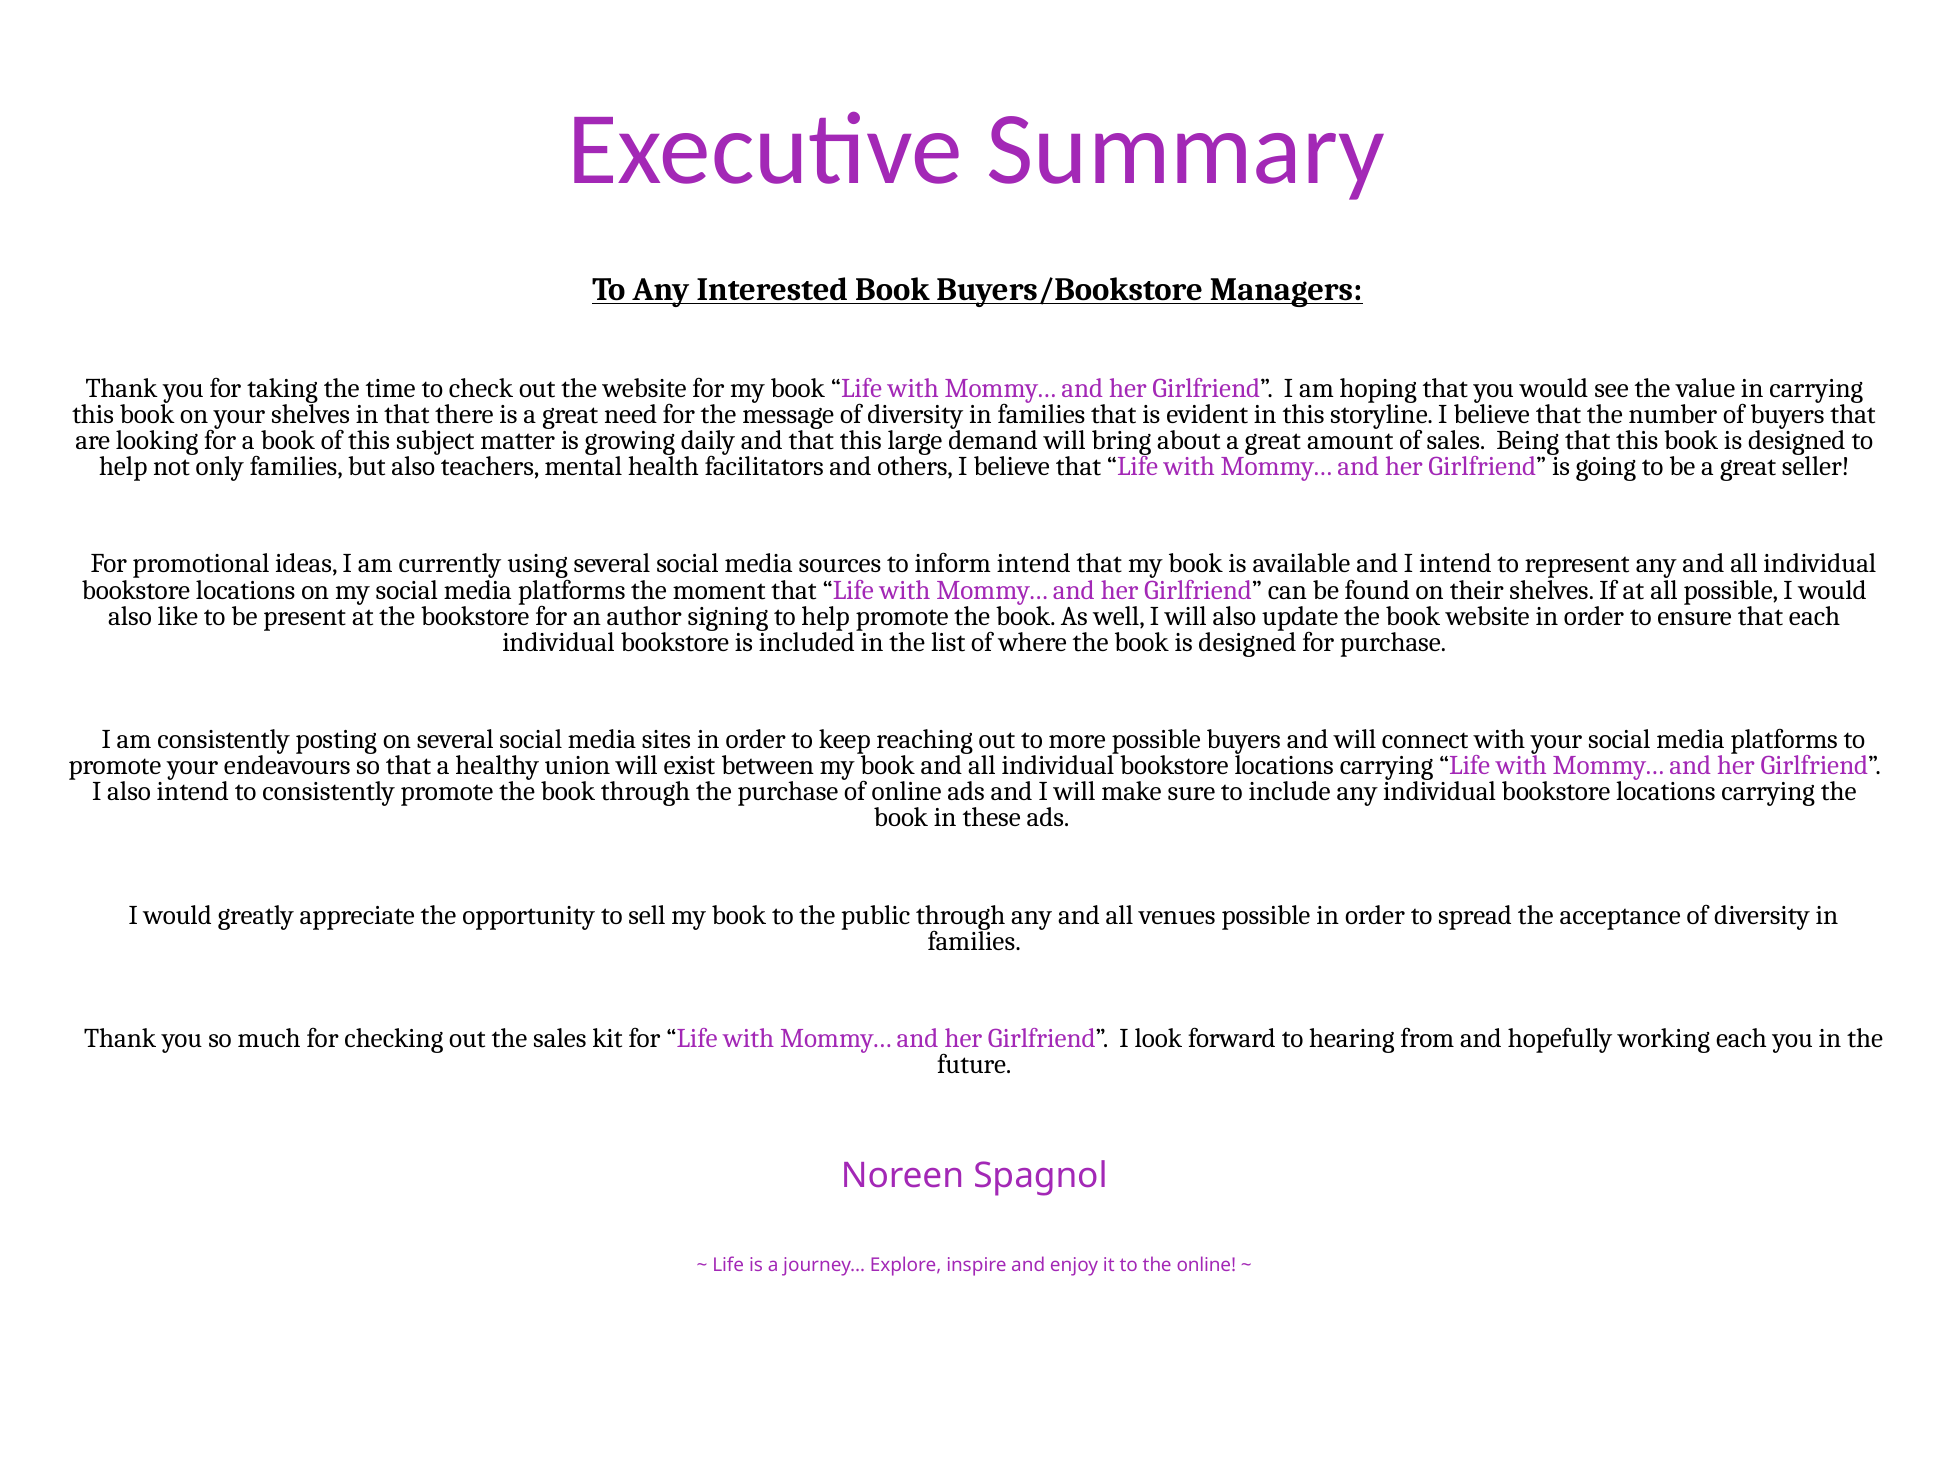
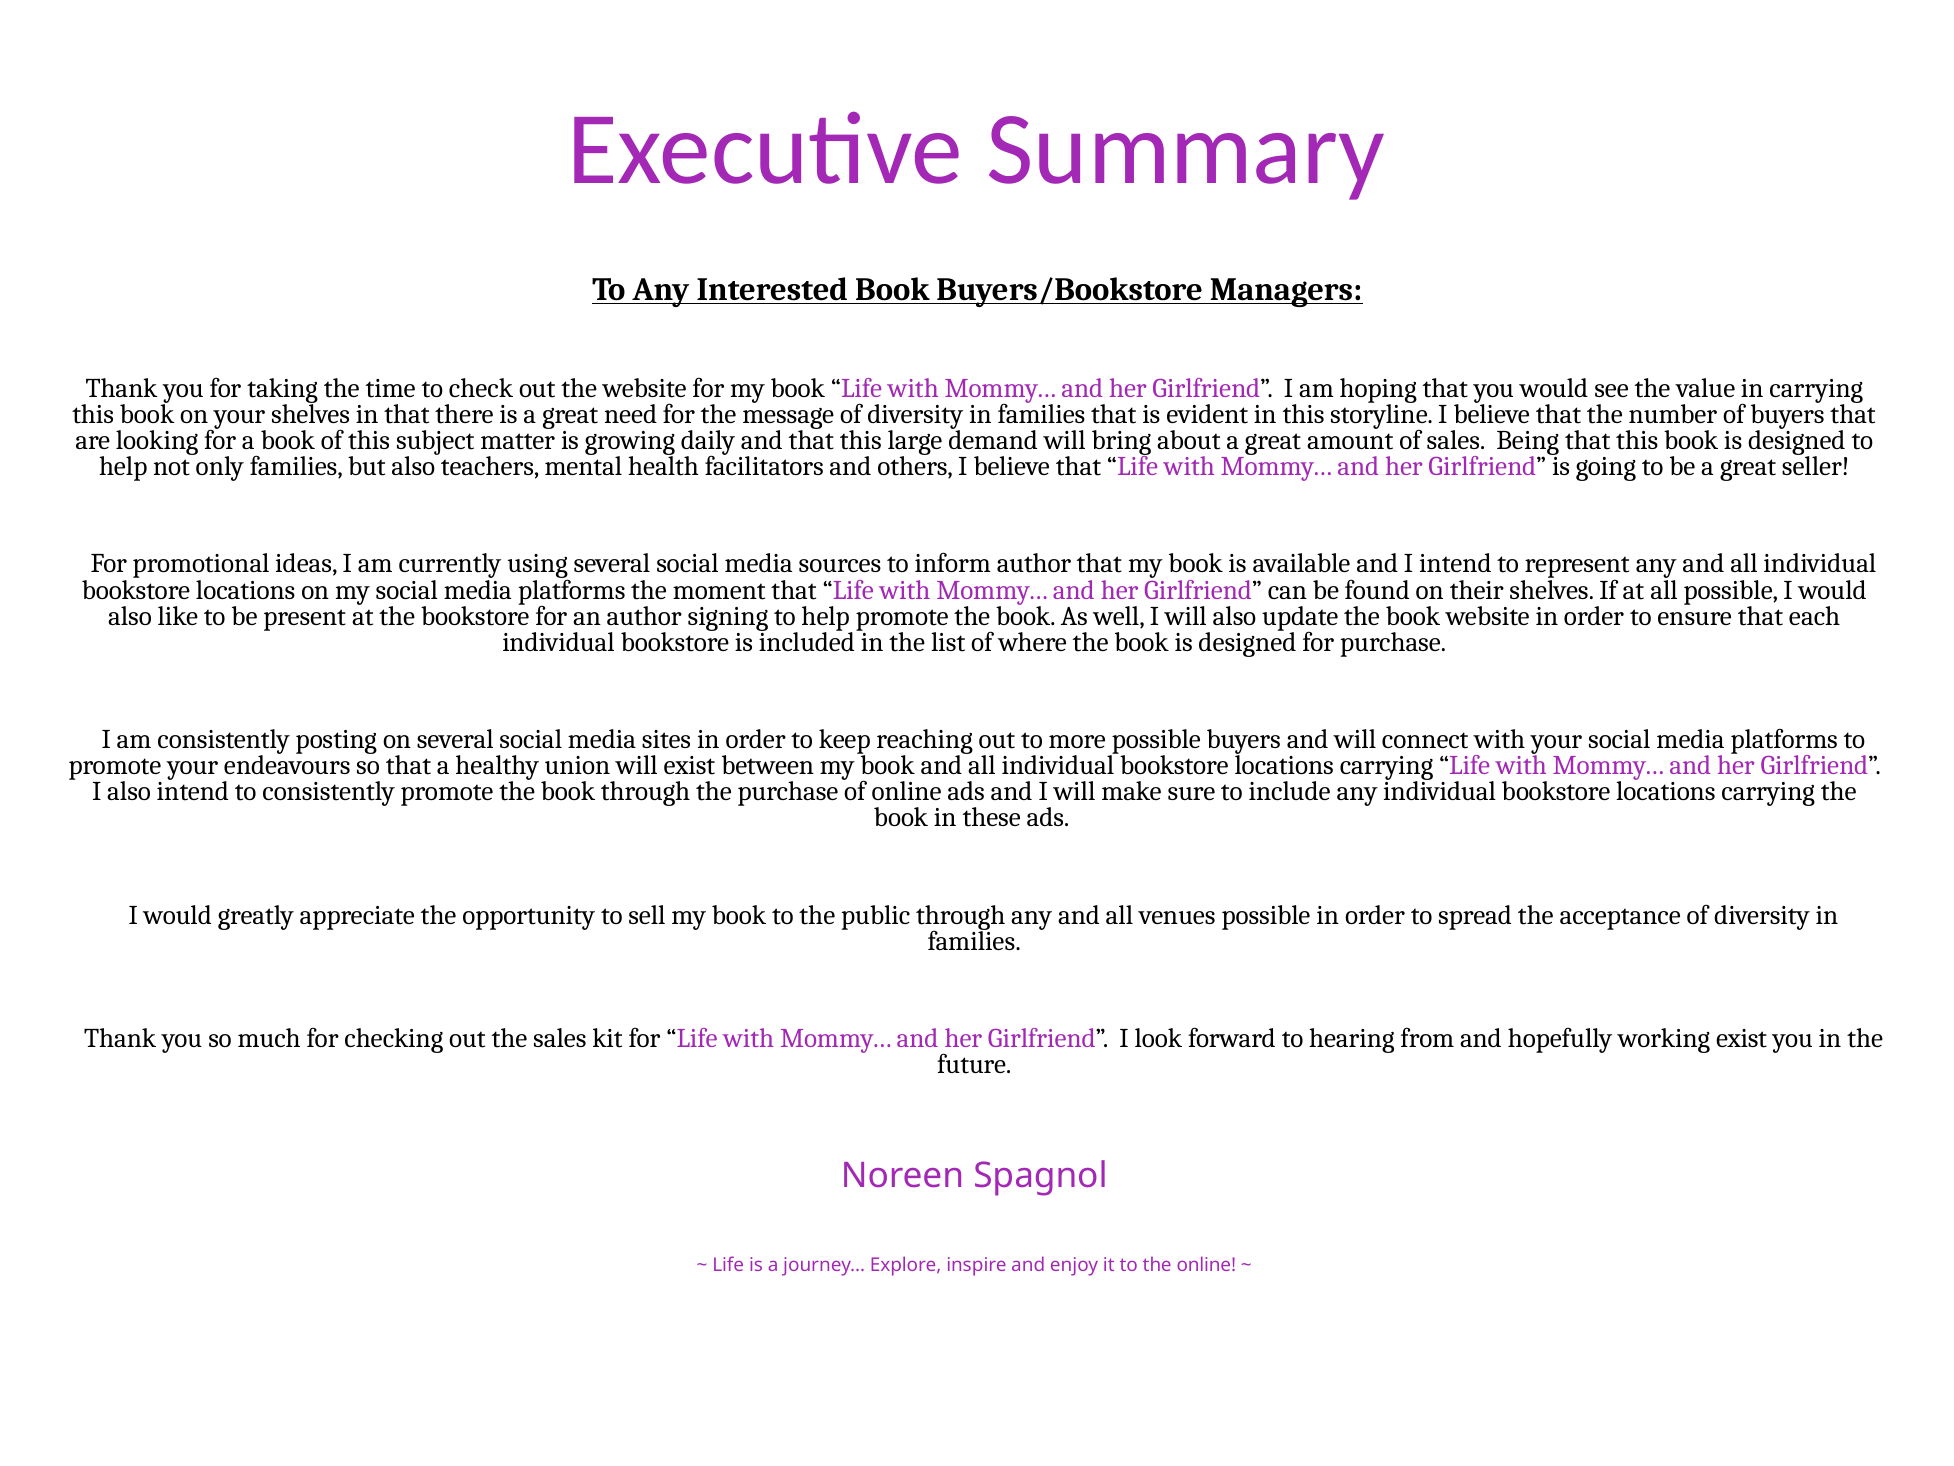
inform intend: intend -> author (1034, 564)
working each: each -> exist (1742, 1038)
